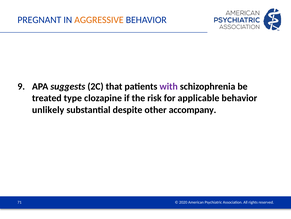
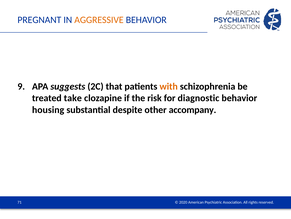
with colour: purple -> orange (169, 86)
type: type -> take (73, 98)
applicable: applicable -> diagnostic (198, 98)
unlikely: unlikely -> housing (48, 109)
